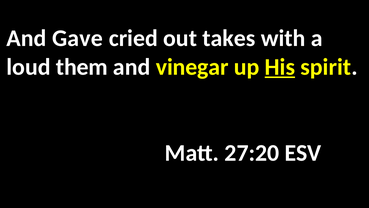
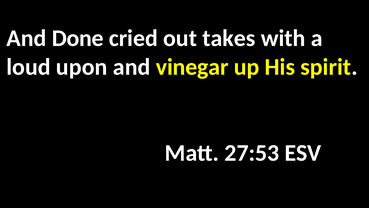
Gave: Gave -> Done (78, 38)
them: them -> upon (82, 67)
His underline: present -> none (280, 67)
27:20: 27:20 -> 27:53 (252, 153)
